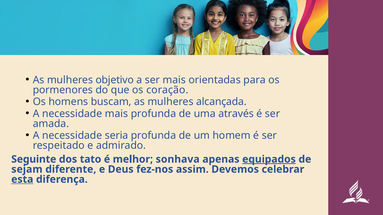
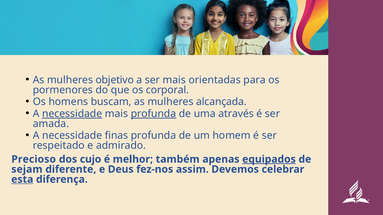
coração: coração -> corporal (167, 90)
necessidade underline: none -> present (72, 114)
profunda underline: none -> present (153, 114)
seria: seria -> finas (117, 136)
Seguinte: Seguinte -> Precioso (34, 160)
tato: tato -> cujo (91, 160)
sonhava: sonhava -> também (178, 160)
